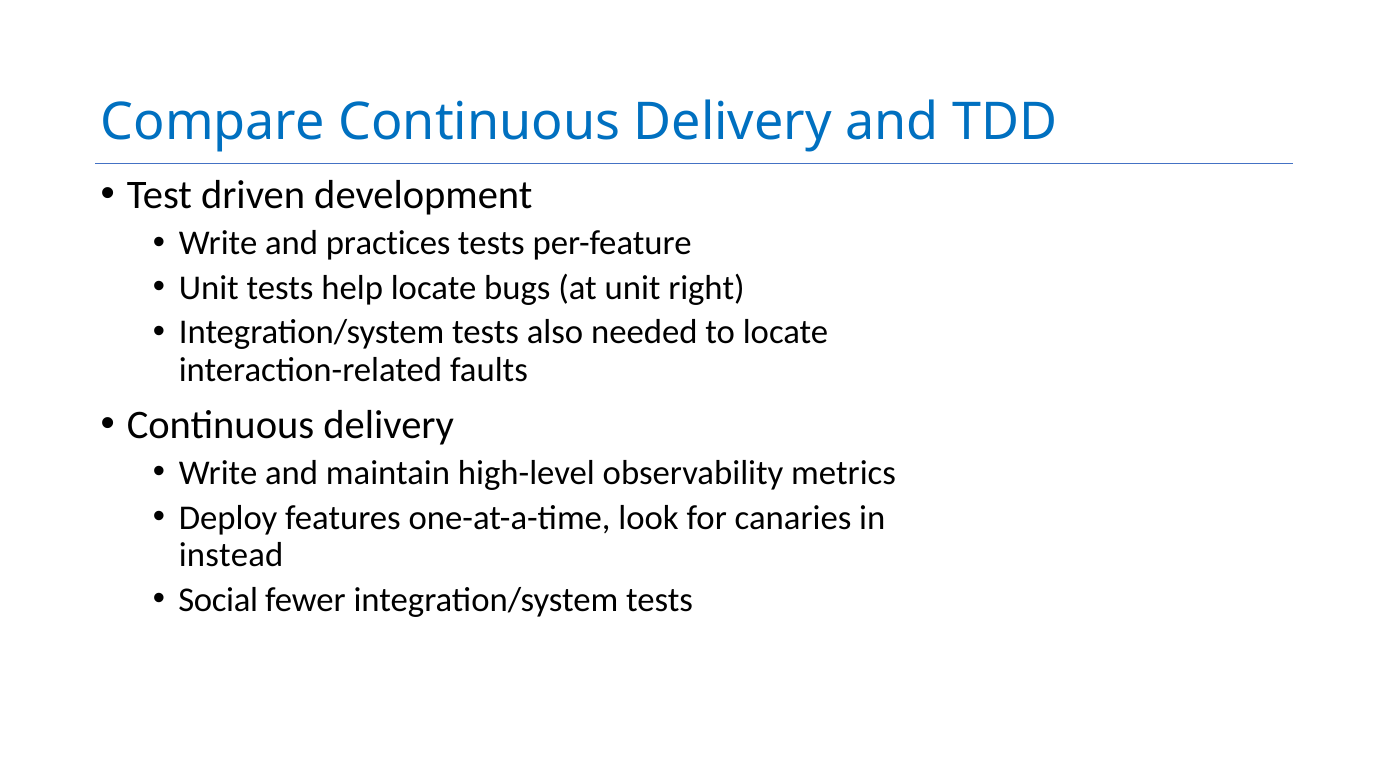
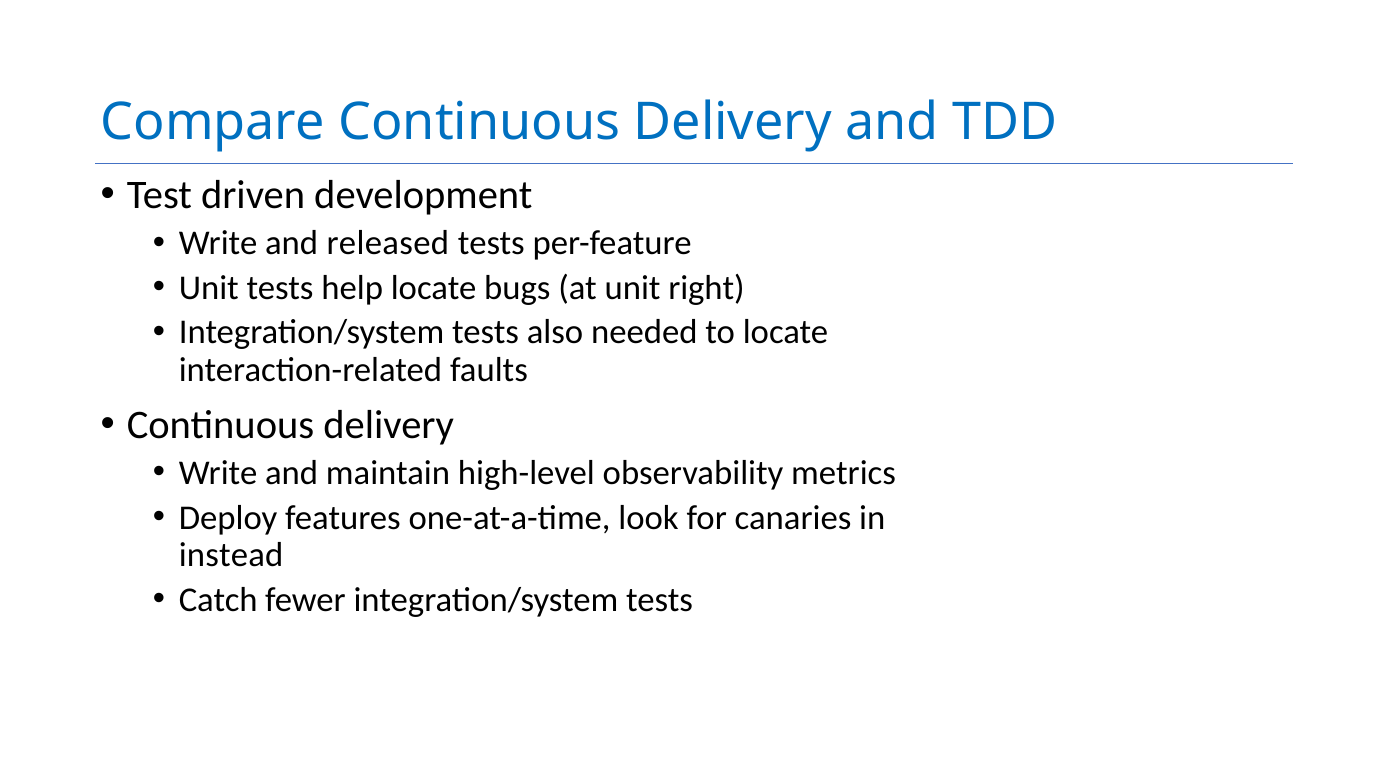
practices: practices -> released (388, 243)
Social: Social -> Catch (218, 600)
